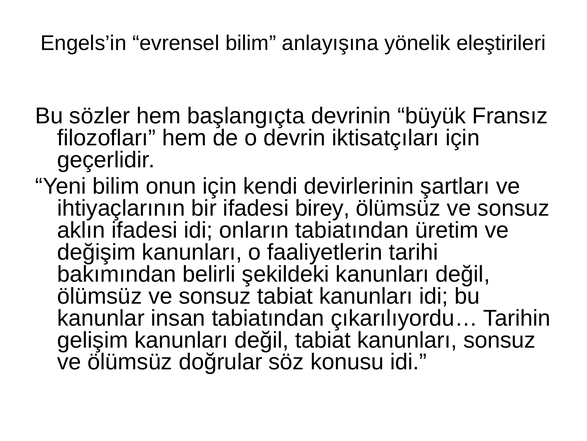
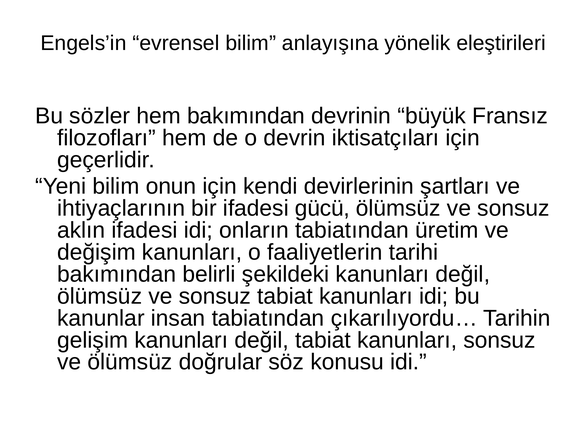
hem başlangıçta: başlangıçta -> bakımından (246, 116)
birey: birey -> gücü (322, 208)
